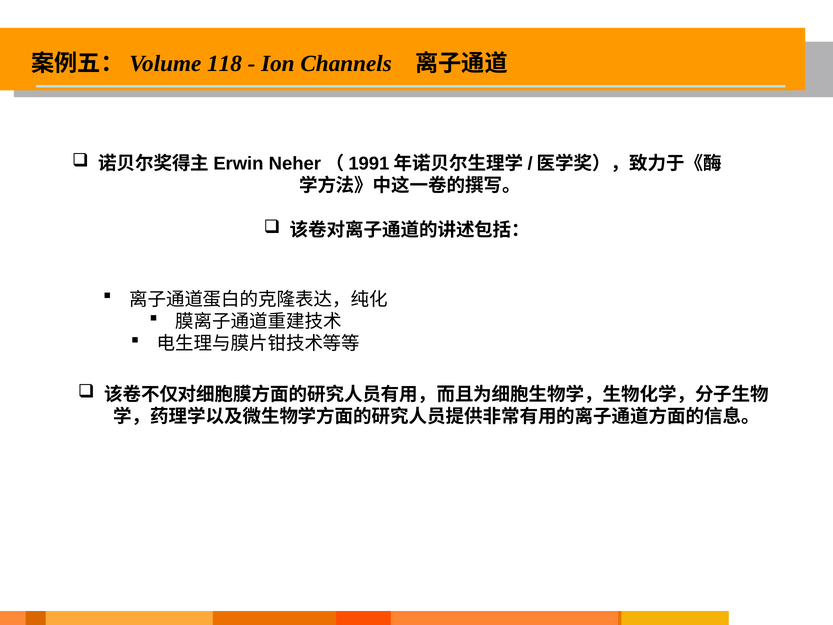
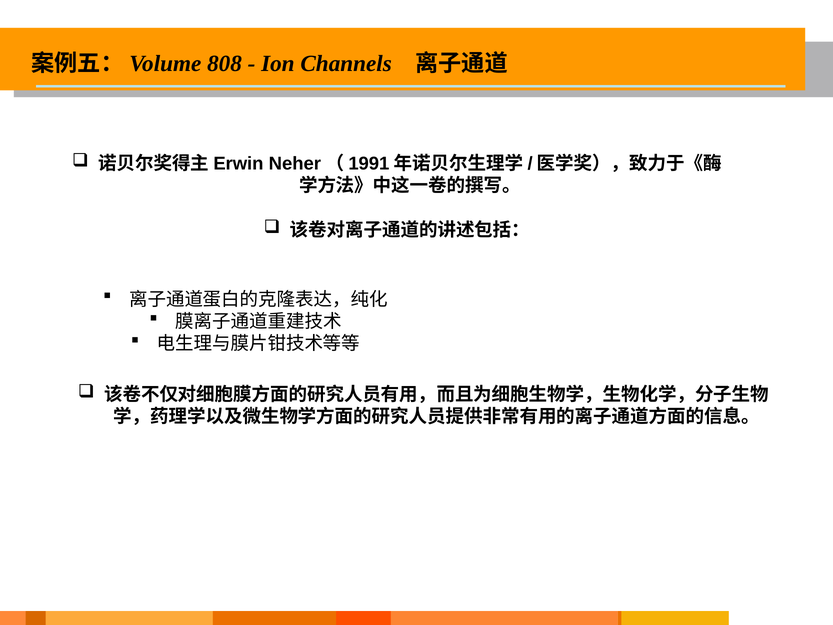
118: 118 -> 808 (225, 63)
